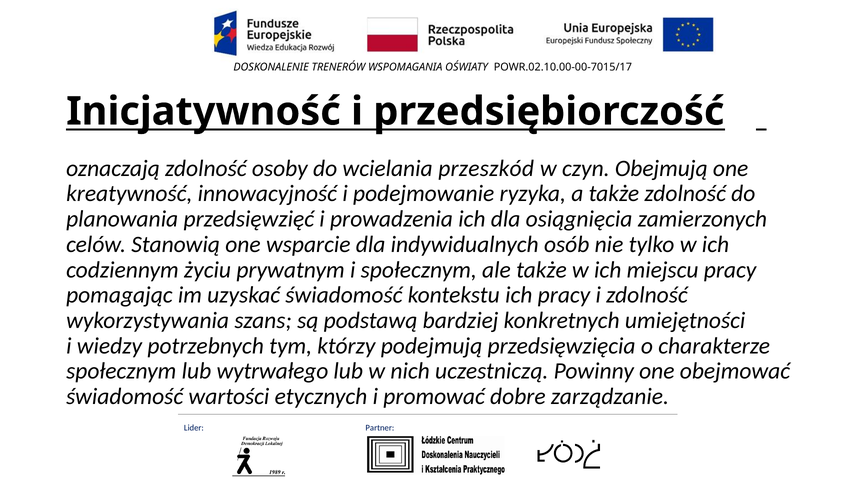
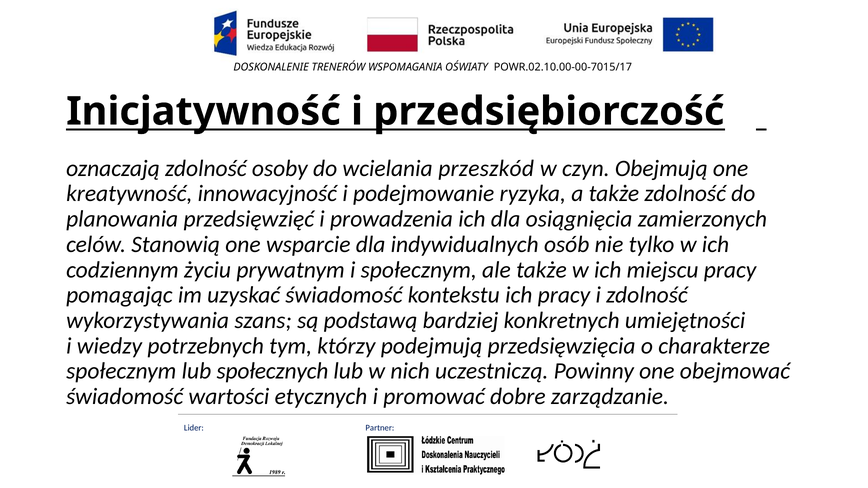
wytrwałego: wytrwałego -> społecznych (272, 371)
